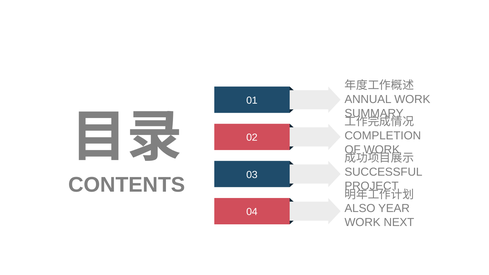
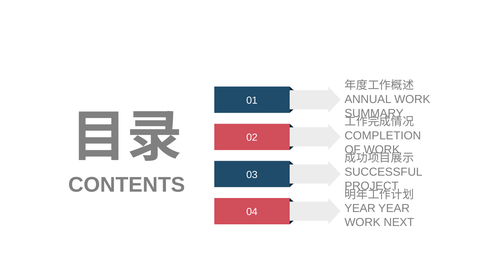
ALSO: ALSO -> YEAR (360, 208)
